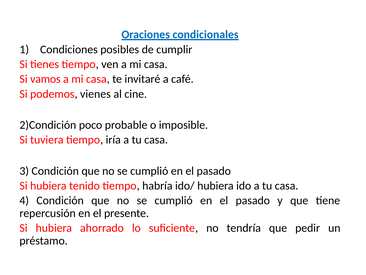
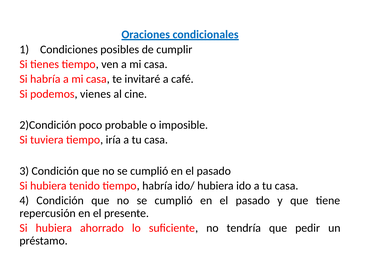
Si vamos: vamos -> habría (45, 79)
